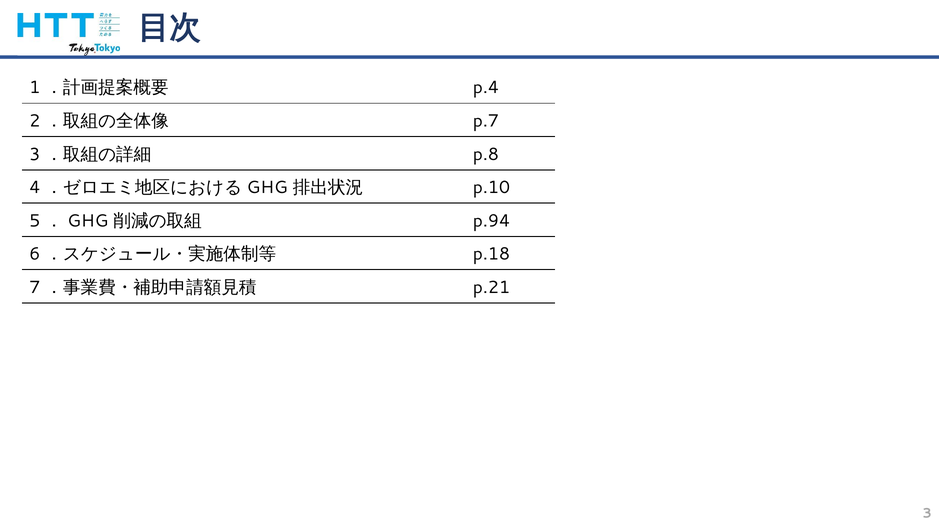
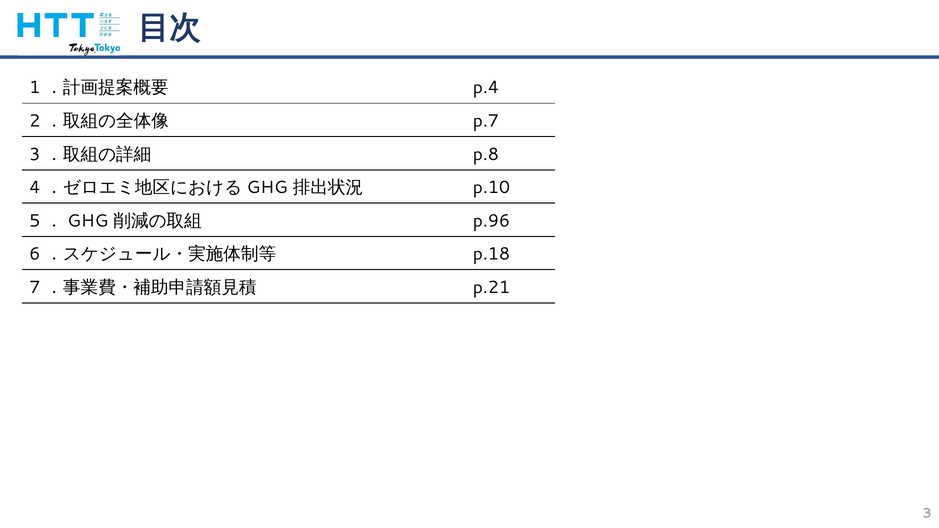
p.94: p.94 -> p.96 (491, 221)
